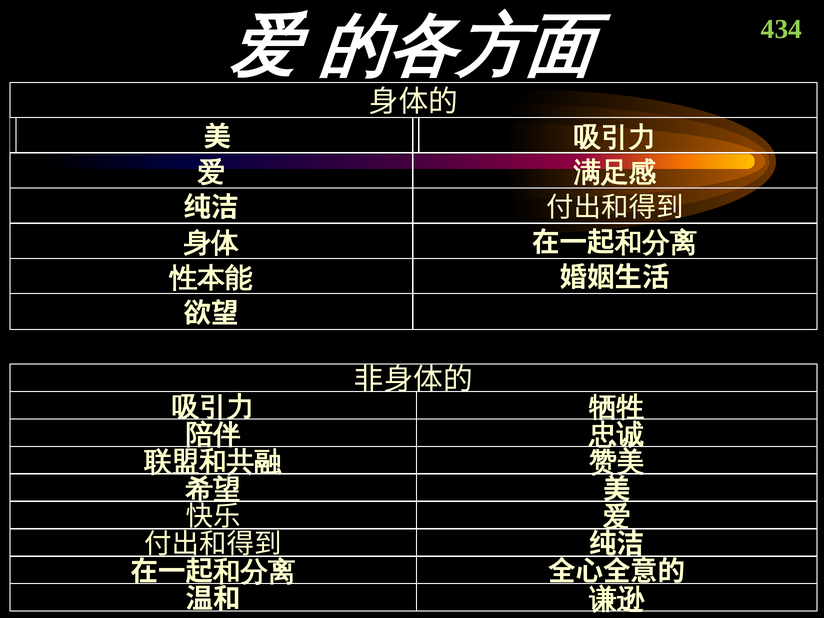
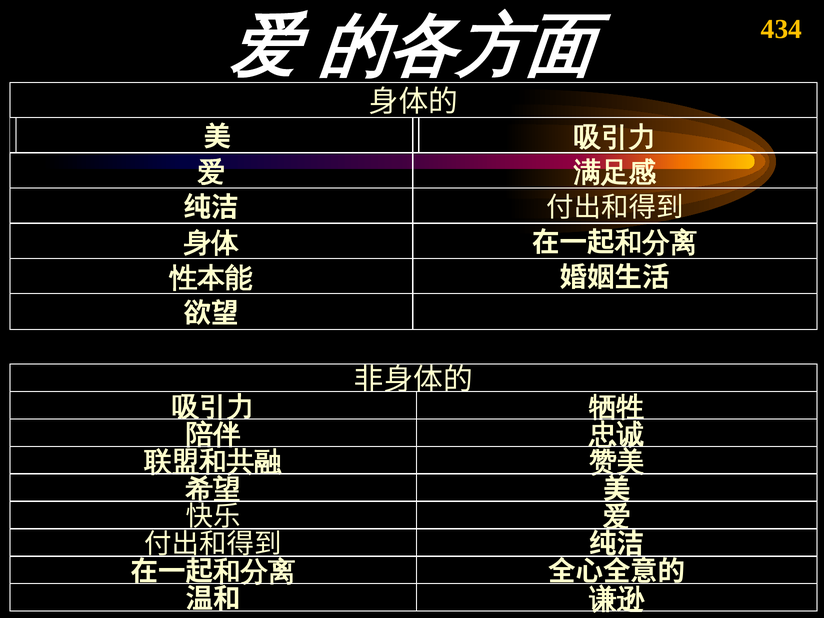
434 colour: light green -> yellow (781, 29)
